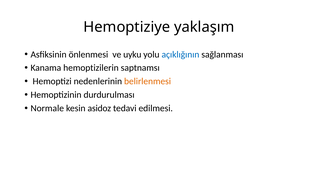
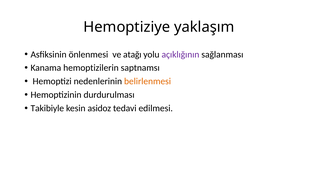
uyku: uyku -> atağı (132, 54)
açıklığının colour: blue -> purple (180, 54)
Normale: Normale -> Takibiyle (47, 108)
